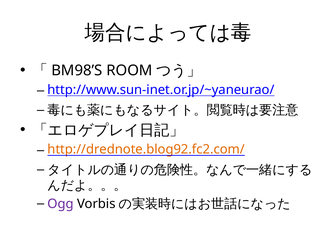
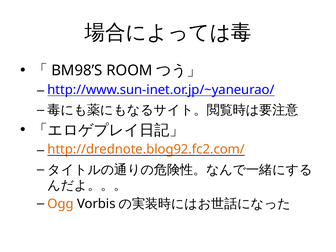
Ogg colour: purple -> orange (61, 204)
